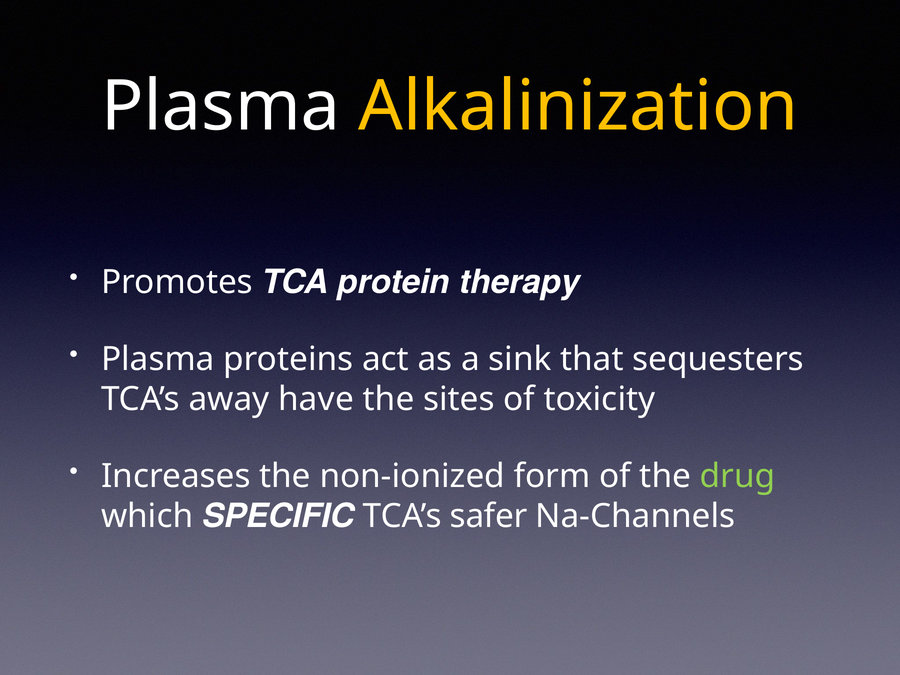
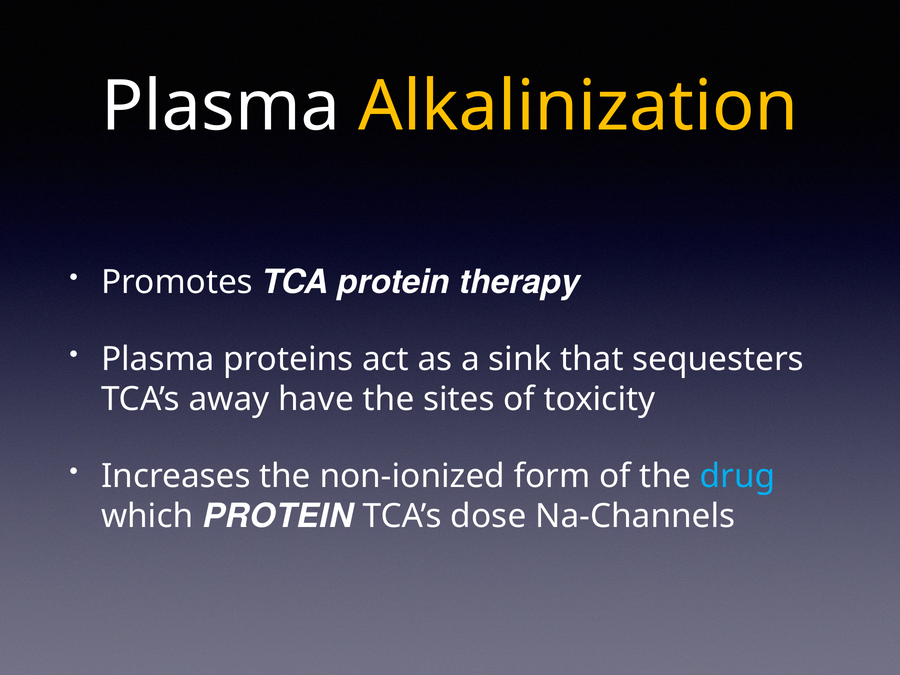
drug colour: light green -> light blue (737, 476)
which SPECIFIC: SPECIFIC -> PROTEIN (278, 516)
safer: safer -> dose (488, 516)
